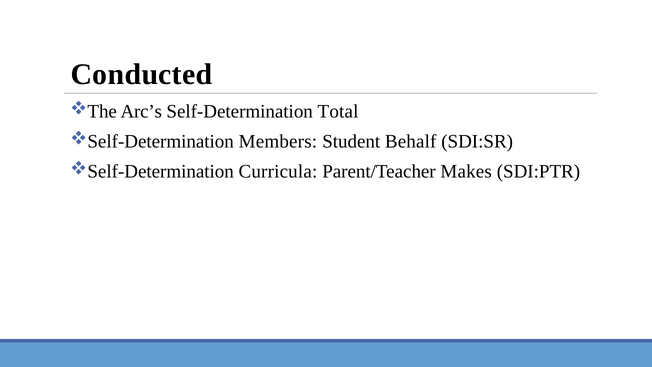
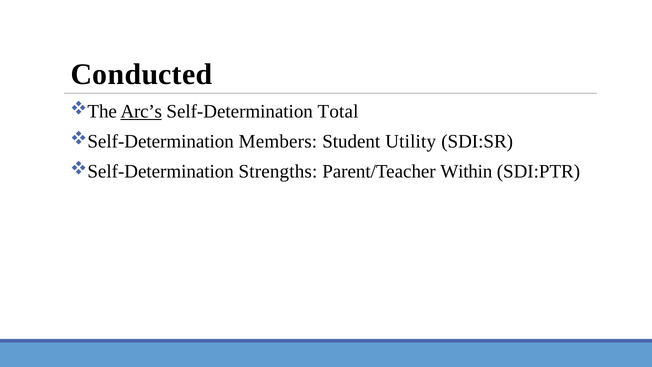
Arc’s underline: none -> present (141, 111)
Behalf: Behalf -> Utility (411, 141)
Curricula: Curricula -> Strengths (278, 171)
Makes: Makes -> Within (466, 171)
